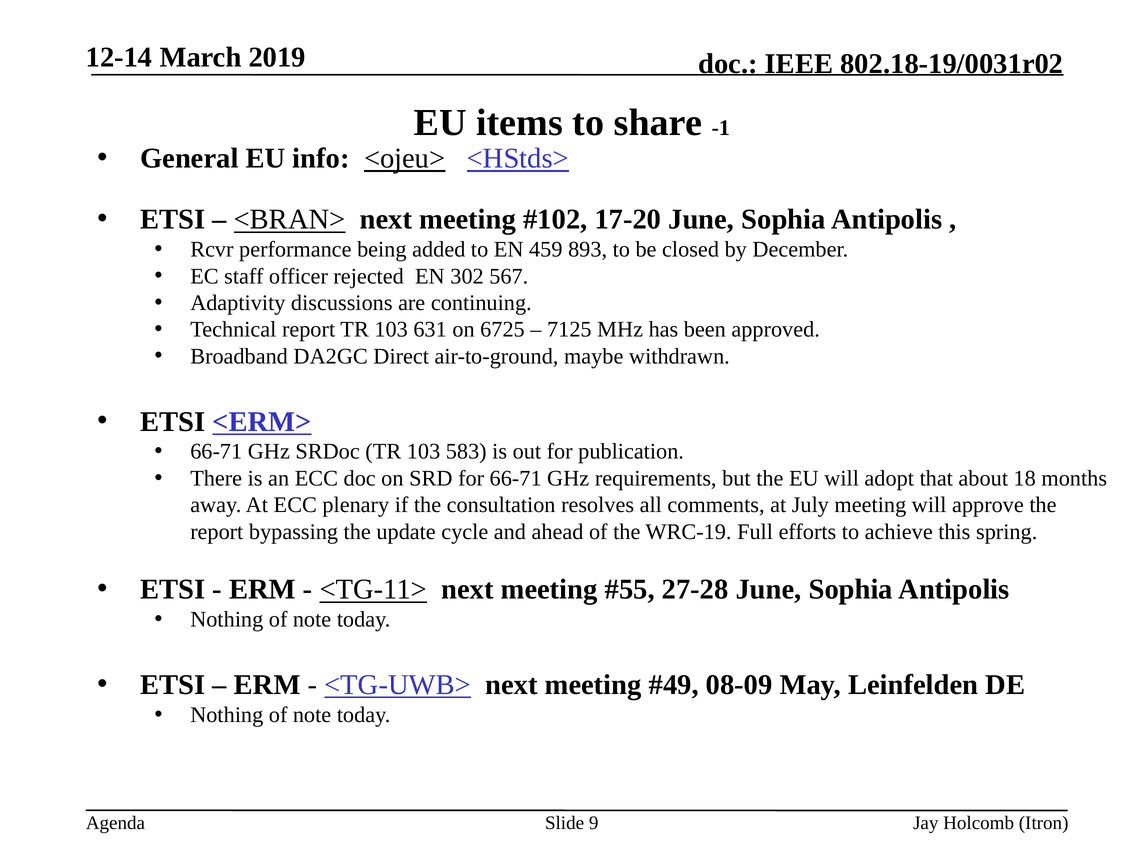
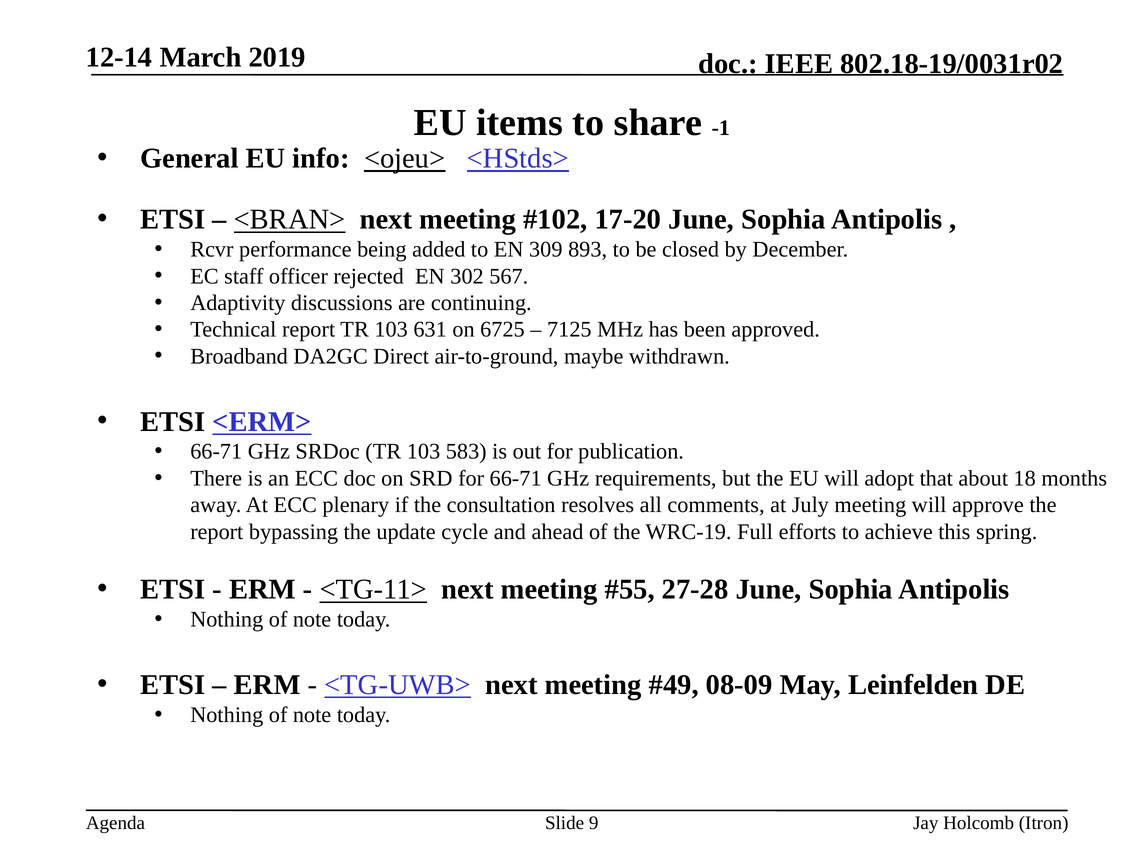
459: 459 -> 309 (546, 249)
